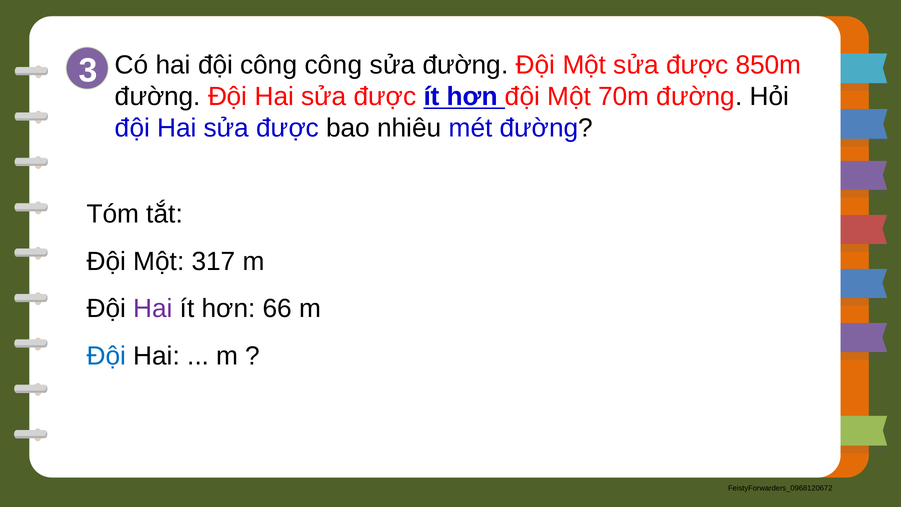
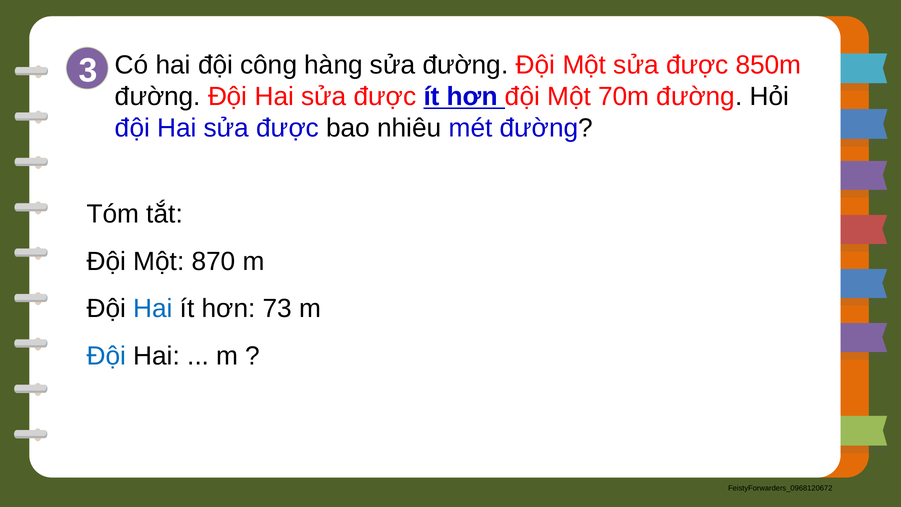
công công: công -> hàng (334, 65)
317: 317 -> 870 (213, 261)
Hai colour: purple -> blue (153, 309)
66: 66 -> 73 (277, 309)
